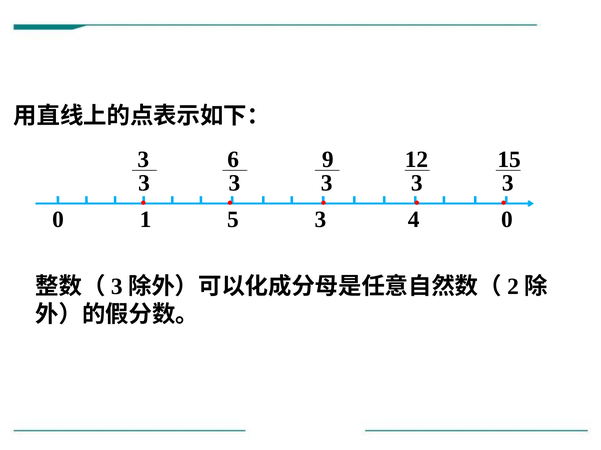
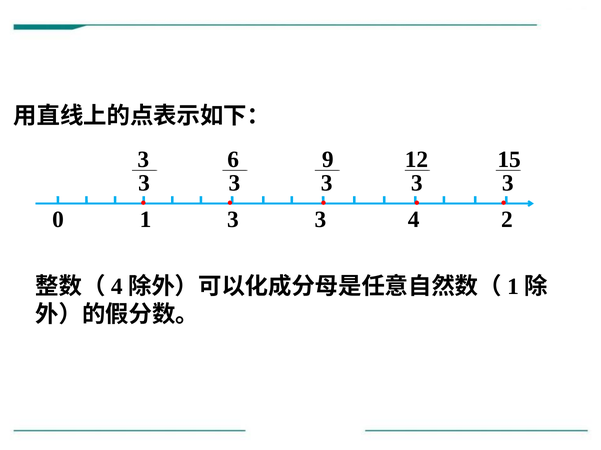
1 5: 5 -> 3 (233, 220)
4 0: 0 -> 2 (507, 220)
3: 3 -> 4 (117, 287)
2: 2 -> 1 (513, 287)
